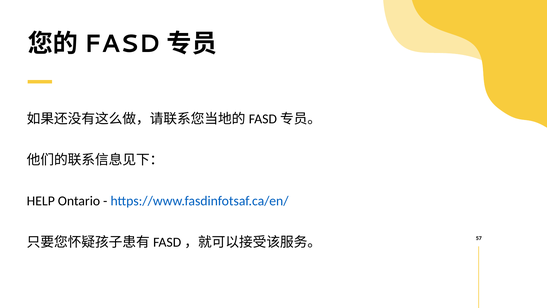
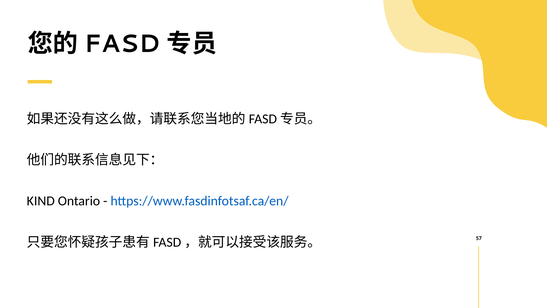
HELP: HELP -> KIND (41, 201)
